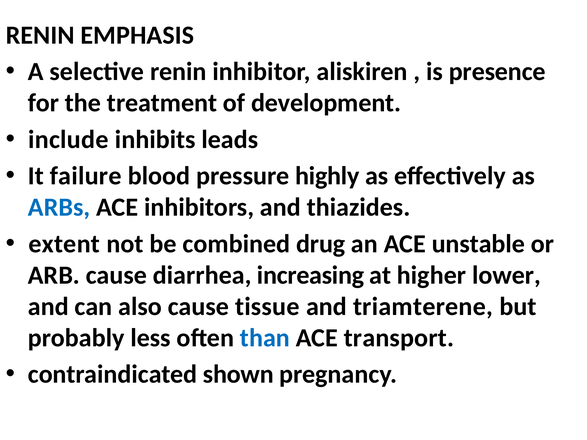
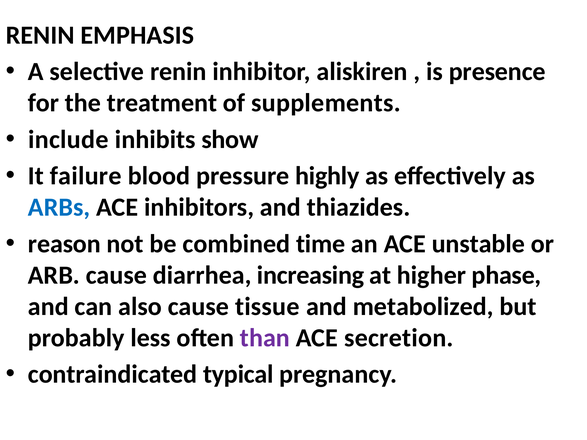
development: development -> supplements (326, 103)
leads: leads -> show (230, 140)
extent: extent -> reason (64, 244)
drug: drug -> time (321, 244)
lower: lower -> phase (506, 275)
triamterene: triamterene -> metabolized (423, 307)
than colour: blue -> purple (265, 338)
transport: transport -> secretion (399, 338)
shown: shown -> typical (238, 375)
